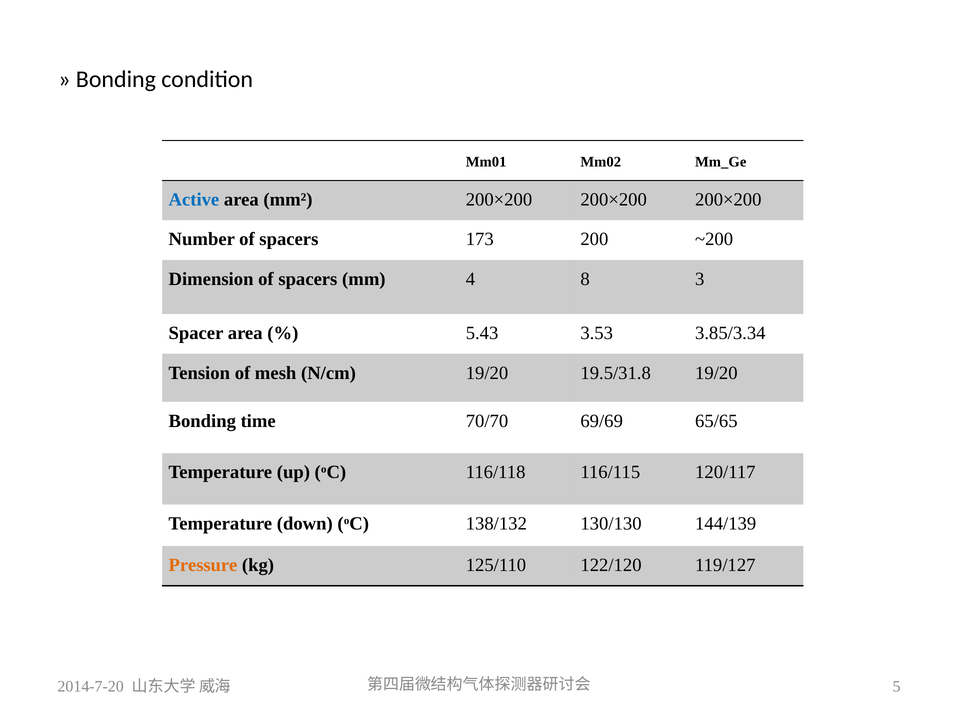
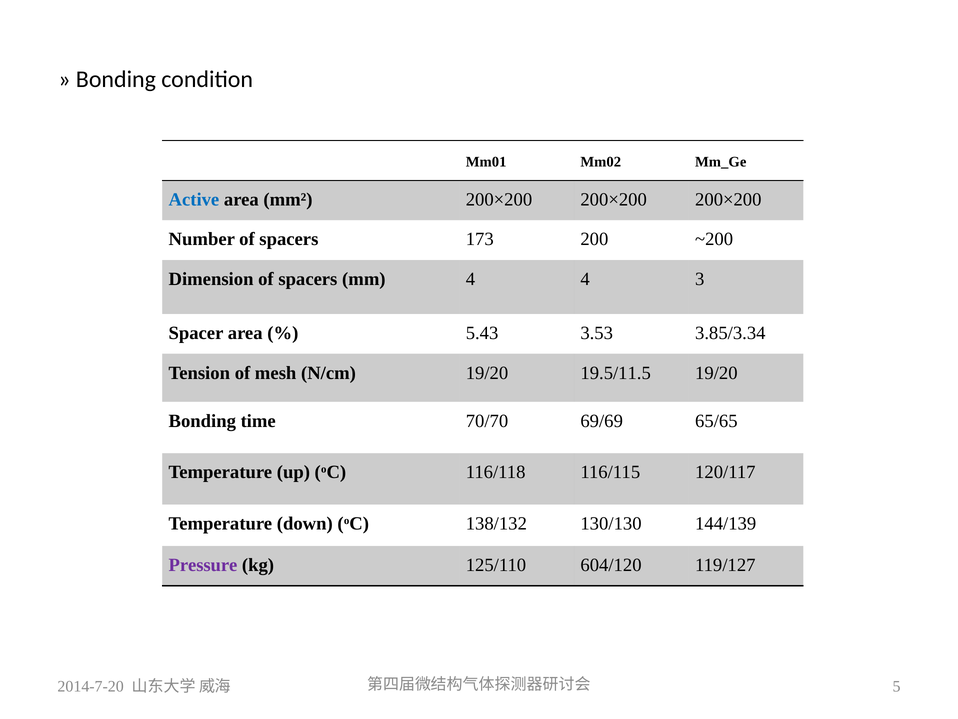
4 8: 8 -> 4 (585, 279)
19.5/31.8: 19.5/31.8 -> 19.5/11.5 (616, 373)
Pressure colour: orange -> purple (203, 565)
122/120: 122/120 -> 604/120 (611, 565)
